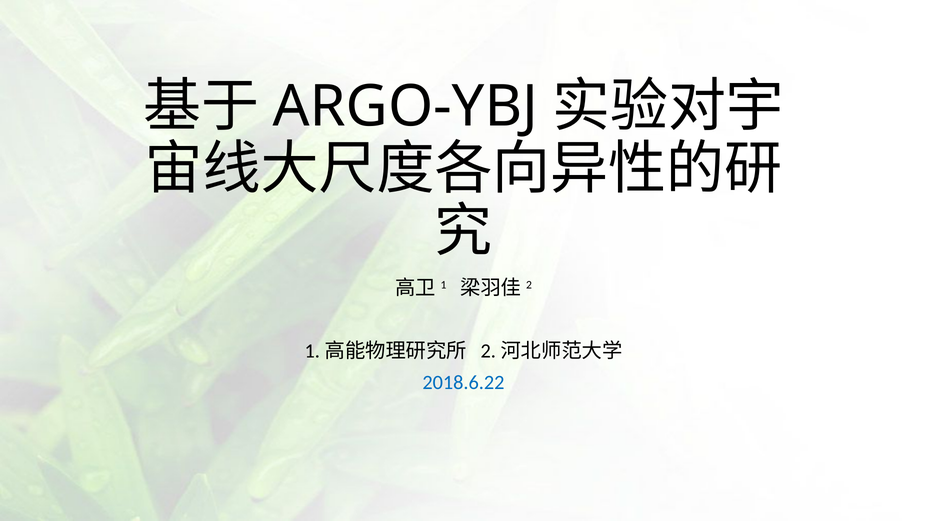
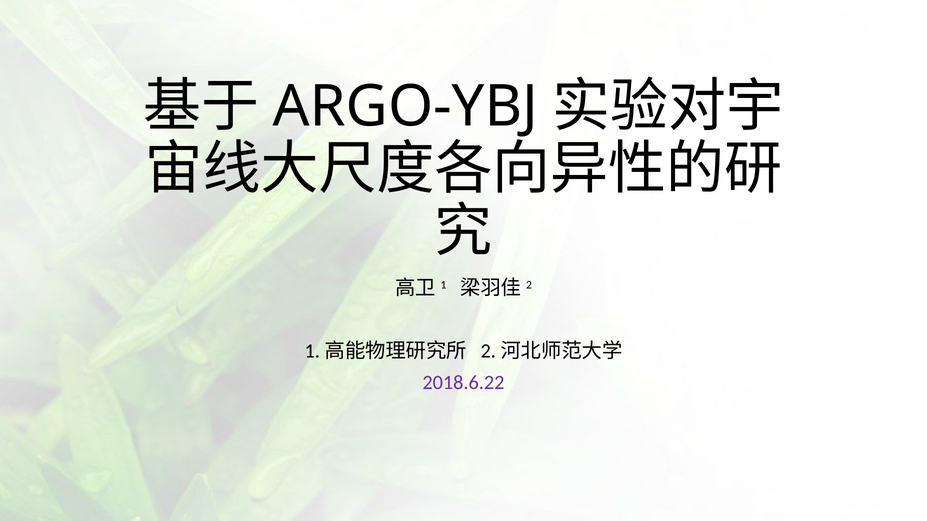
2018.6.22 colour: blue -> purple (463, 383)
